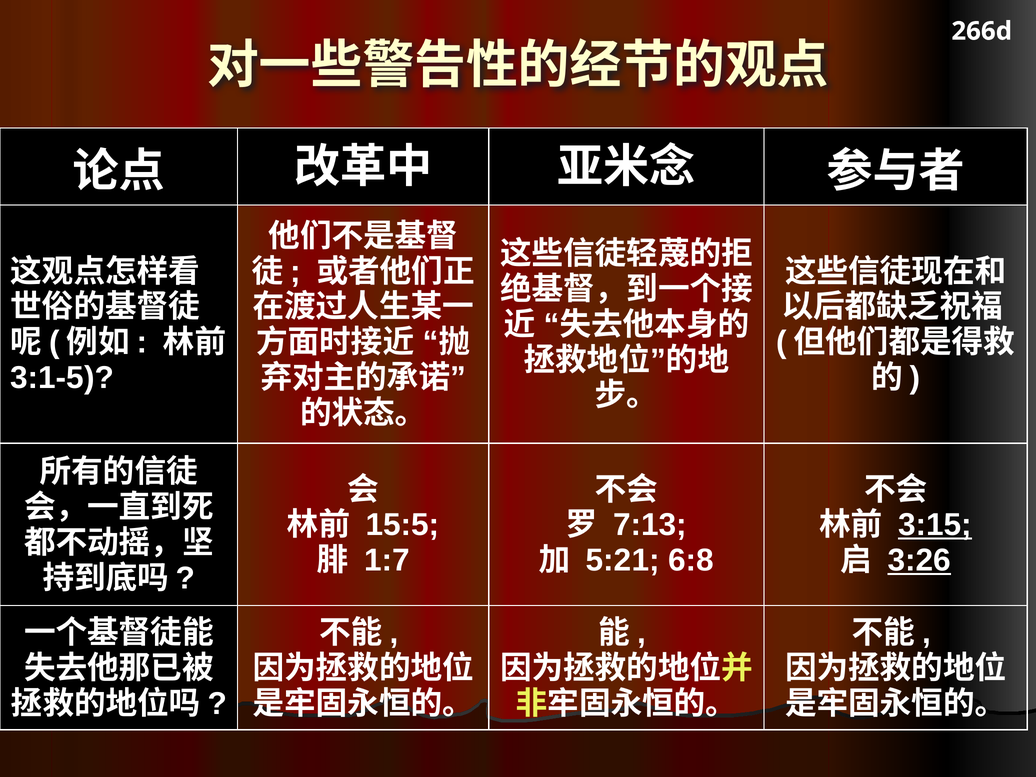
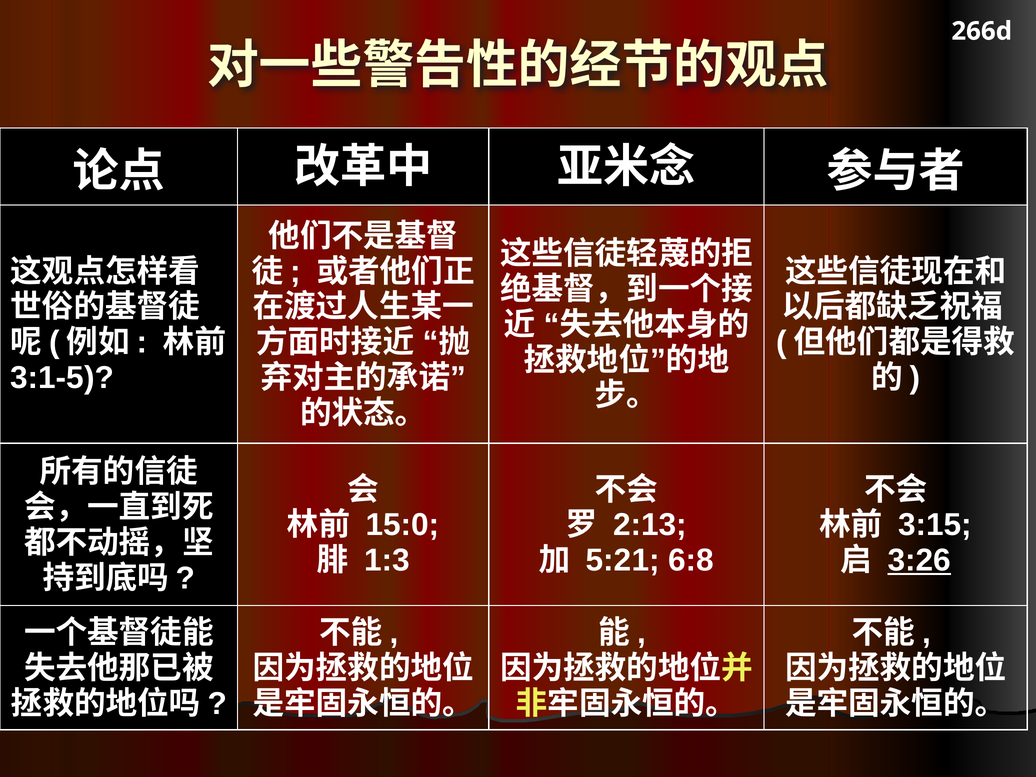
15:5: 15:5 -> 15:0 (403, 525)
7:13: 7:13 -> 2:13 (650, 525)
3:15 underline: present -> none (935, 525)
1:7: 1:7 -> 1:3 (387, 560)
